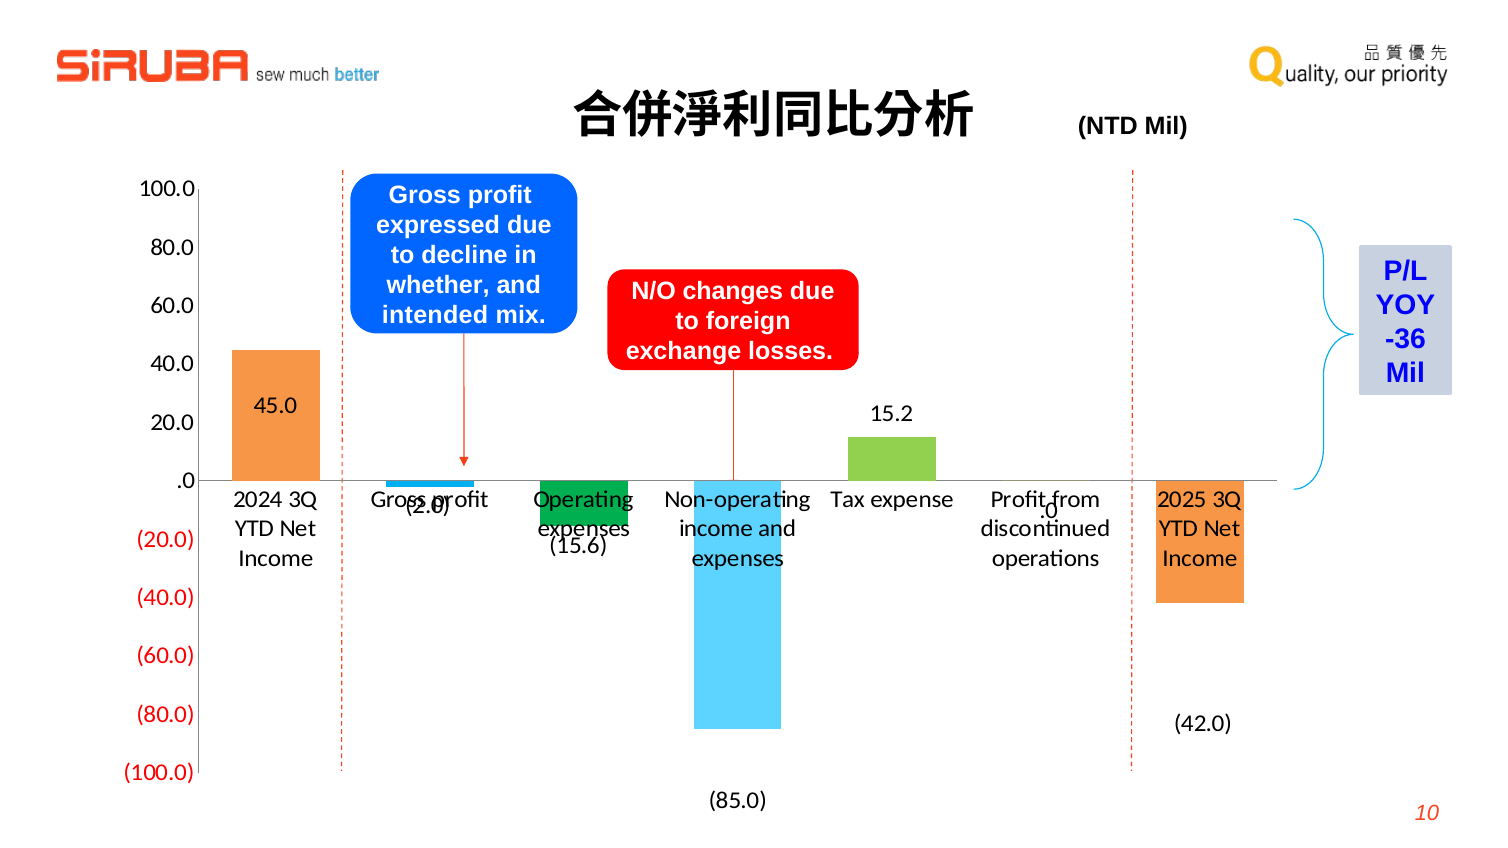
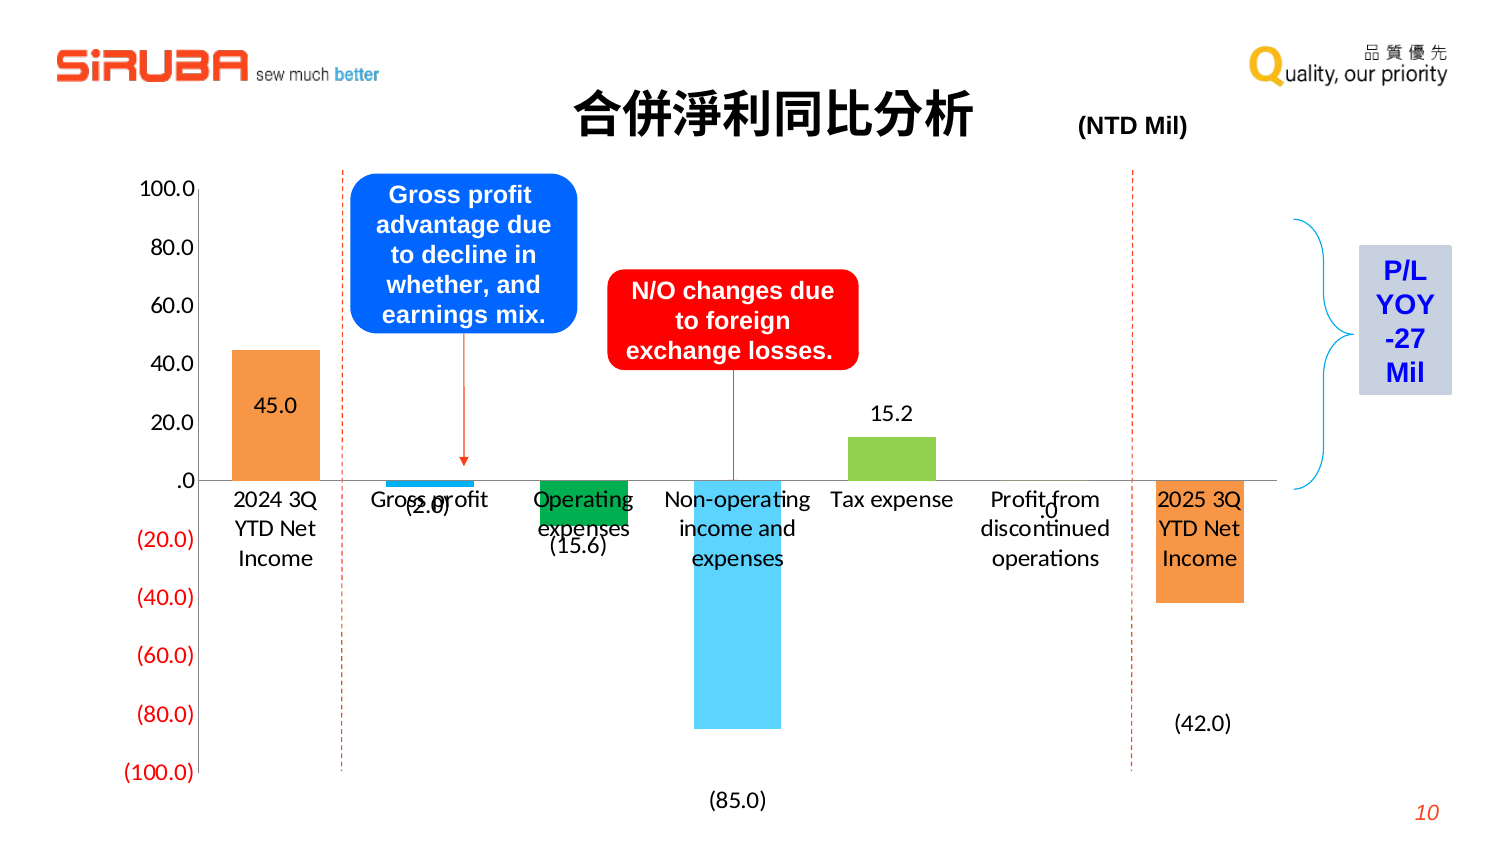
expressed: expressed -> advantage (438, 225)
intended: intended -> earnings (435, 316)
-36: -36 -> -27 (1406, 339)
